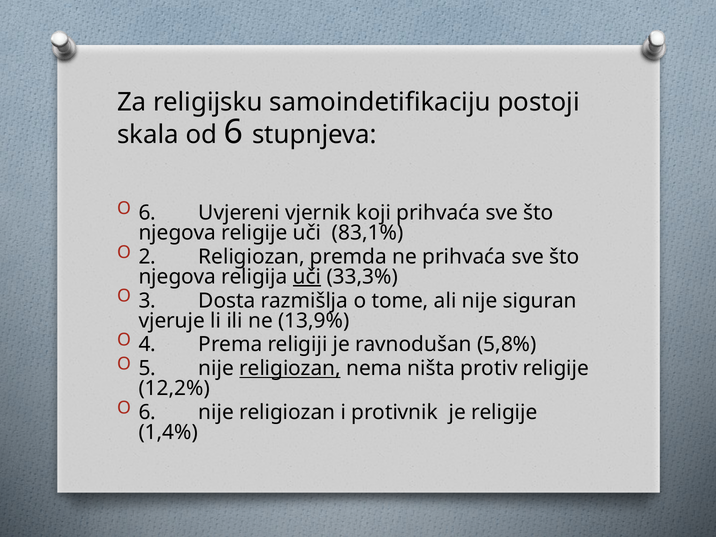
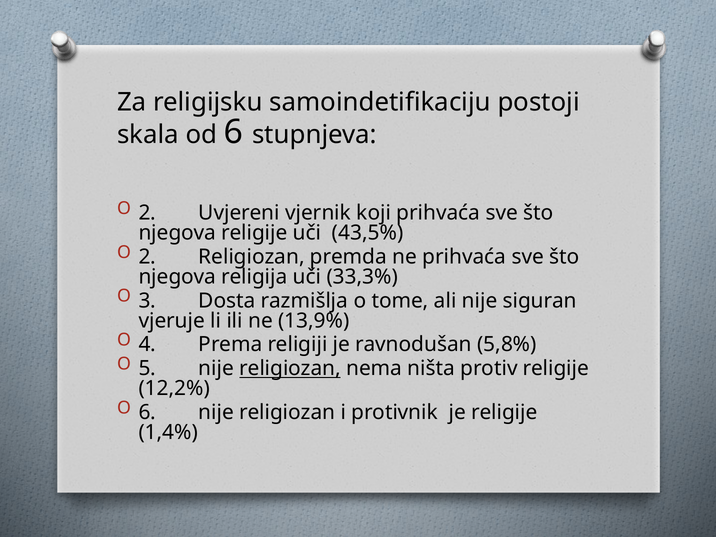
6: 6 -> 2 (147, 213)
83,1%: 83,1% -> 43,5% (368, 233)
uči underline: present -> none (307, 277)
